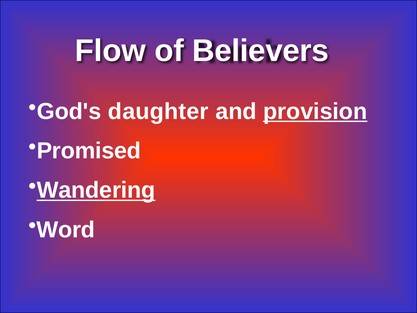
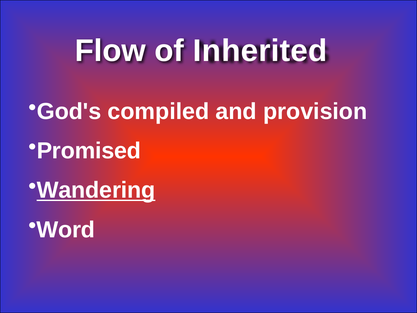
Believers: Believers -> Inherited (260, 51)
daughter: daughter -> compiled (158, 111)
provision underline: present -> none (315, 111)
